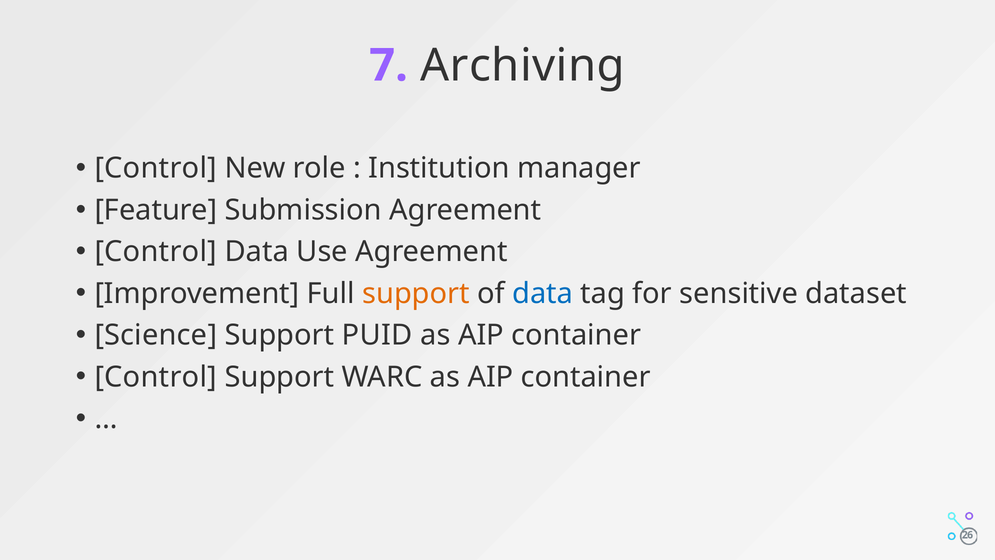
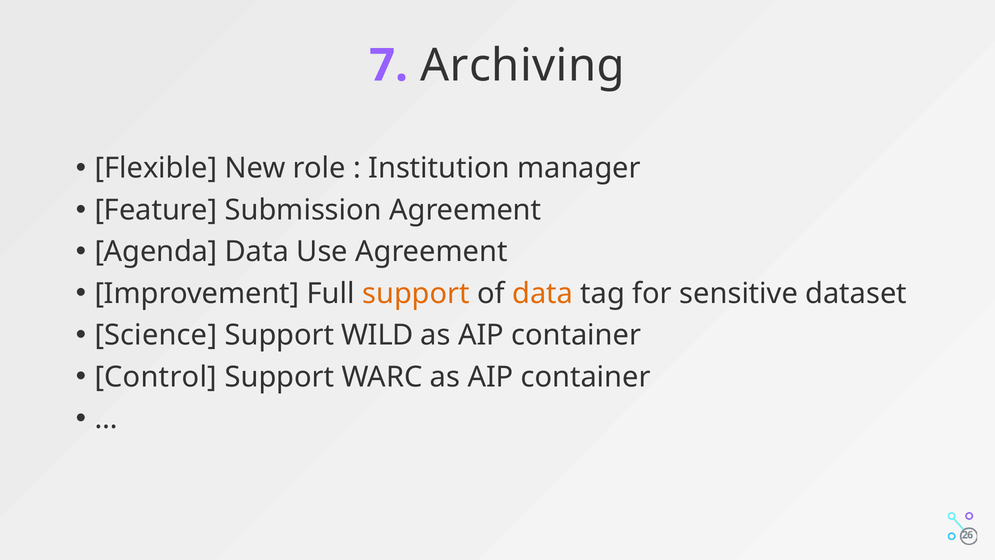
Control: Control -> Flexible (156, 168)
Control: Control -> Agenda (156, 252)
data colour: blue -> orange (543, 293)
PUID: PUID -> WILD (377, 335)
